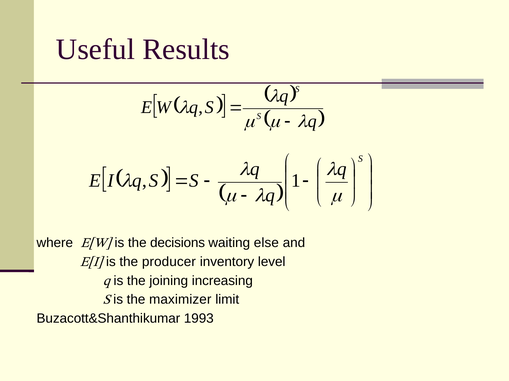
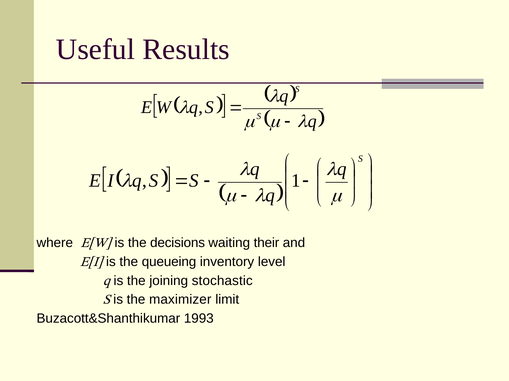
else: else -> their (266, 243)
producer: producer -> queueing (169, 262)
increasing: increasing -> stochastic (222, 281)
